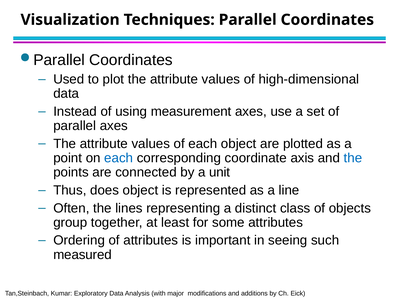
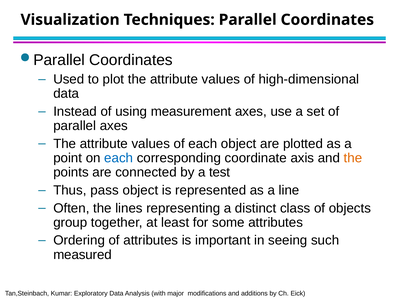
the colour: blue -> orange (353, 158)
unit: unit -> test (220, 172)
does: does -> pass (105, 190)
